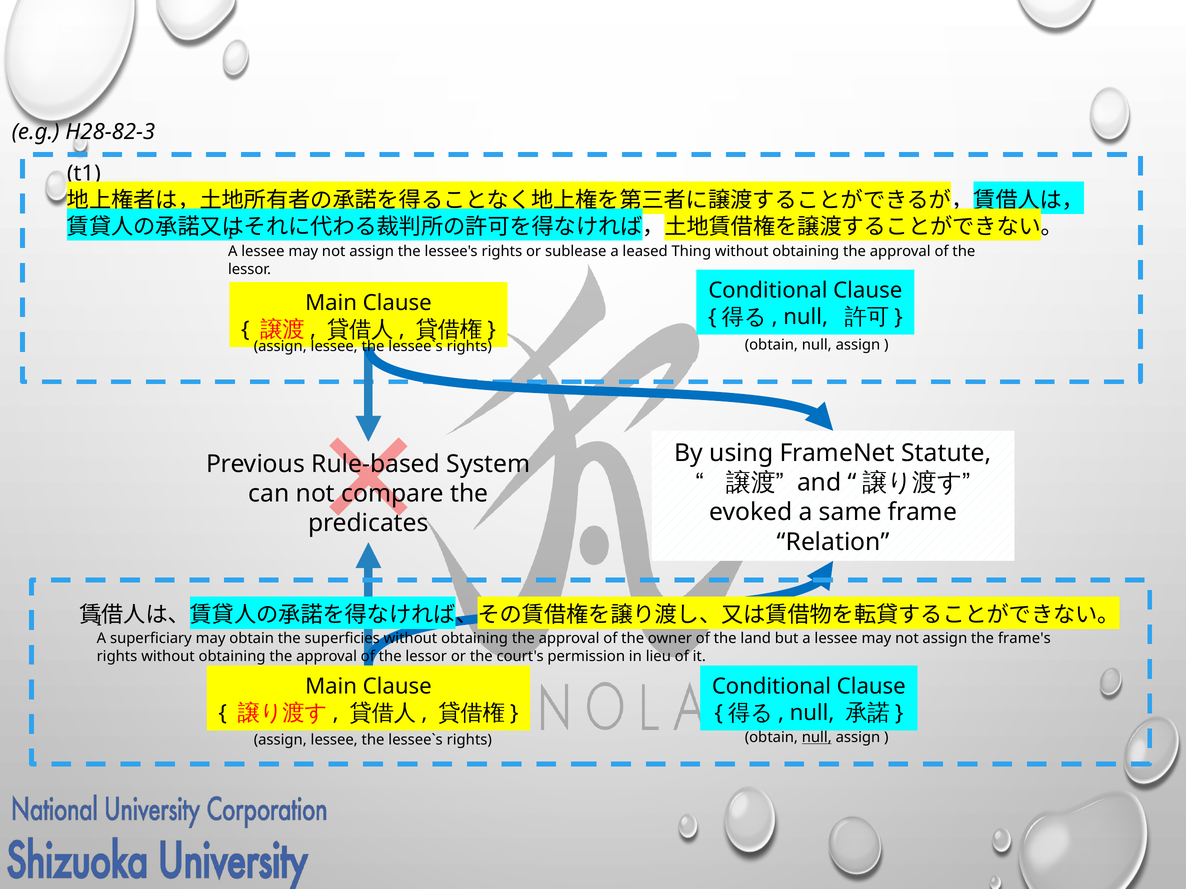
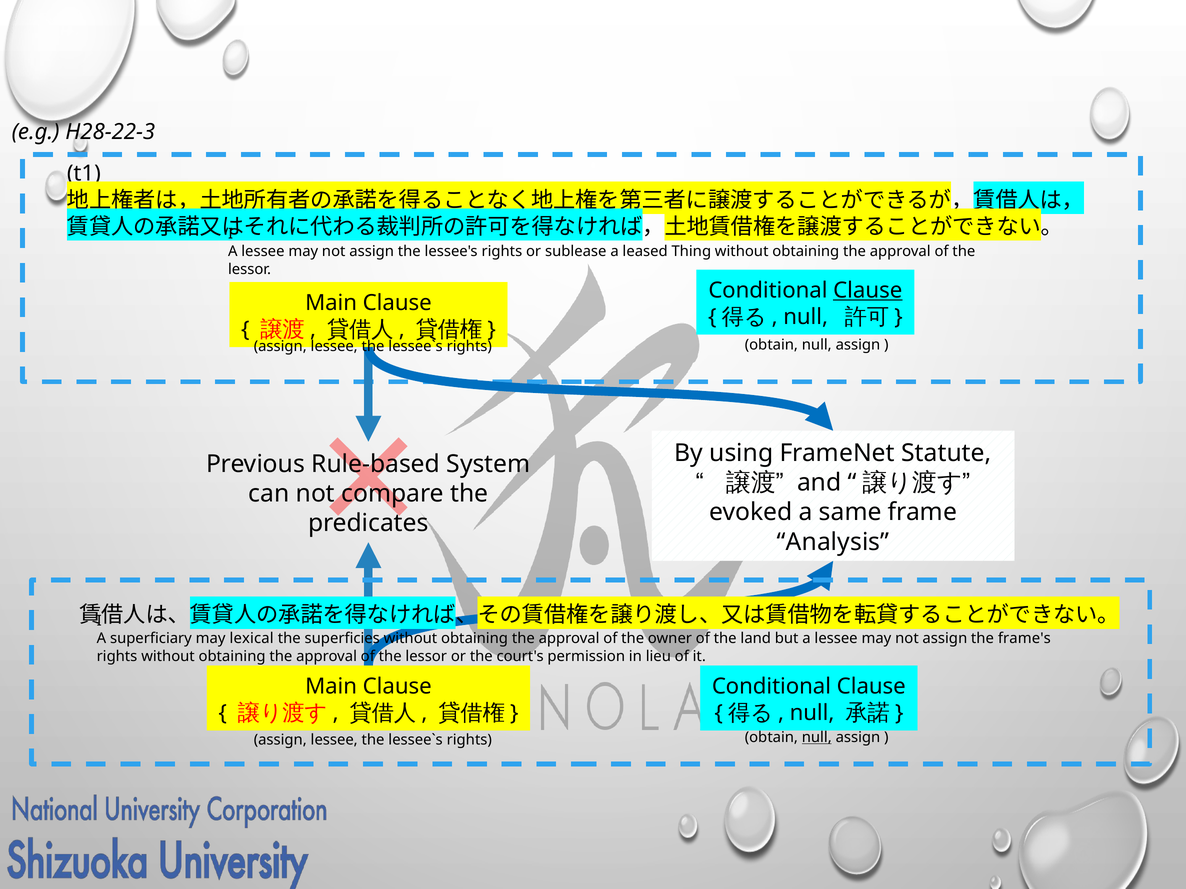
H28-82-3: H28-82-3 -> H28-22-3 (110, 132)
Clause underline: none -> present (868, 291)
Relation: Relation -> Analysis (833, 542)
may obtain: obtain -> lexical (252, 639)
